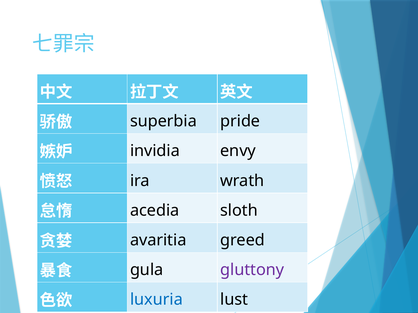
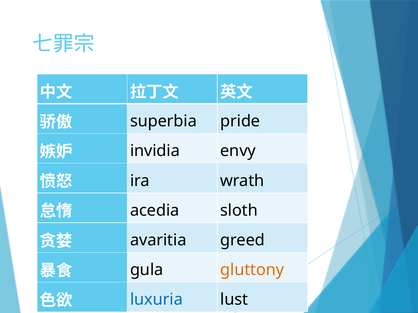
gluttony colour: purple -> orange (252, 270)
